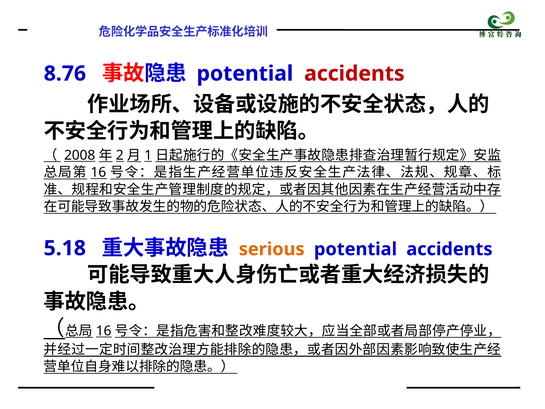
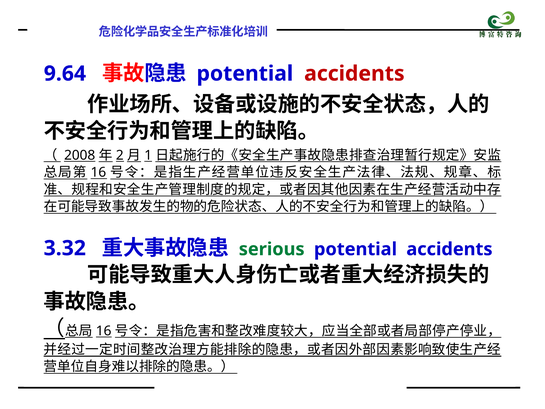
8.76: 8.76 -> 9.64 (65, 74)
5.18: 5.18 -> 3.32 (65, 248)
serious colour: orange -> green (272, 249)
